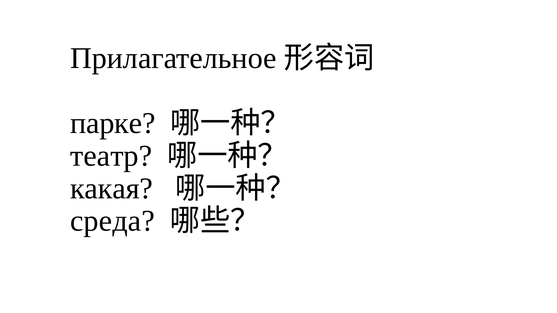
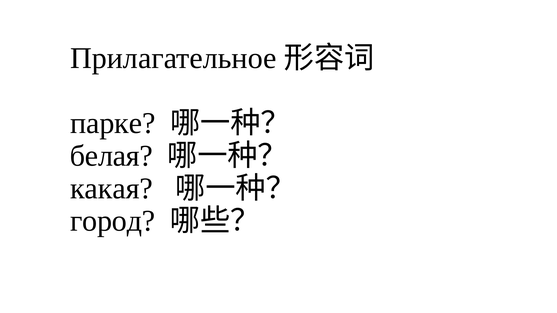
театр: театр -> белая (111, 156)
среда: среда -> город (113, 221)
